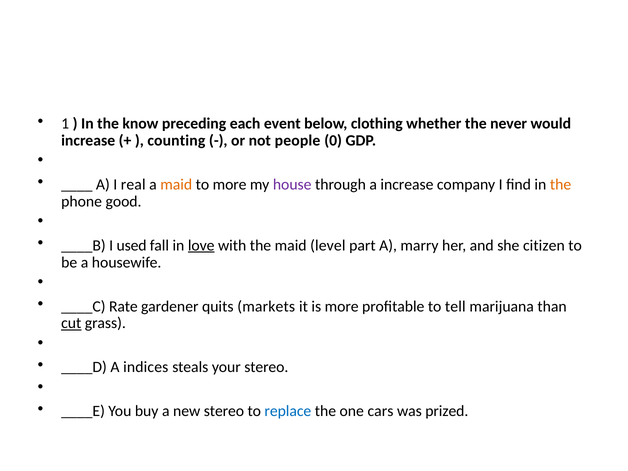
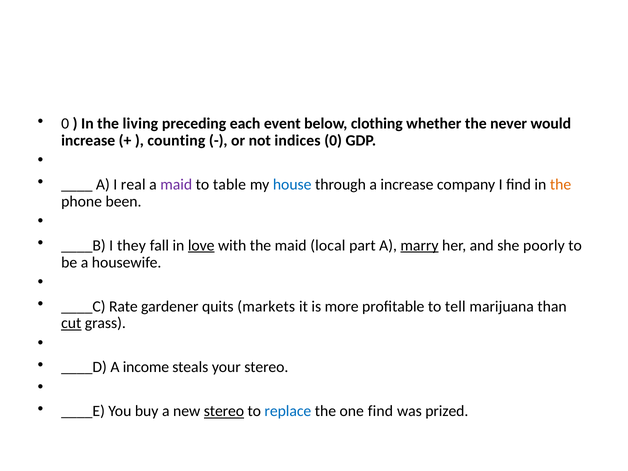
1: 1 -> 0 (65, 124)
know: know -> living (140, 124)
people: people -> indices (298, 141)
maid colour: orange -> purple (176, 184)
to more: more -> table (229, 184)
house colour: purple -> blue (292, 184)
good: good -> been (124, 201)
used: used -> they (131, 245)
level: level -> local (328, 245)
marry underline: none -> present (419, 245)
citizen: citizen -> poorly (544, 245)
indices: indices -> income (146, 367)
stereo underline: none -> present (224, 411)
one cars: cars -> find (380, 411)
